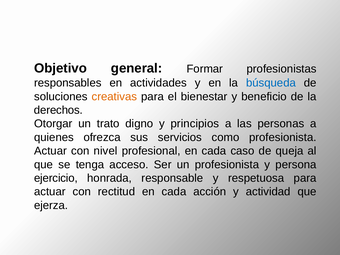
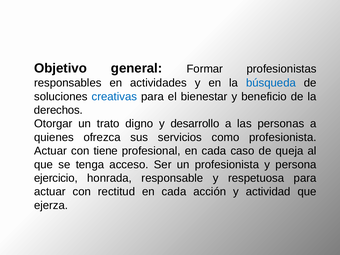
creativas colour: orange -> blue (114, 97)
principios: principios -> desarrollo (195, 124)
nivel: nivel -> tiene (106, 151)
